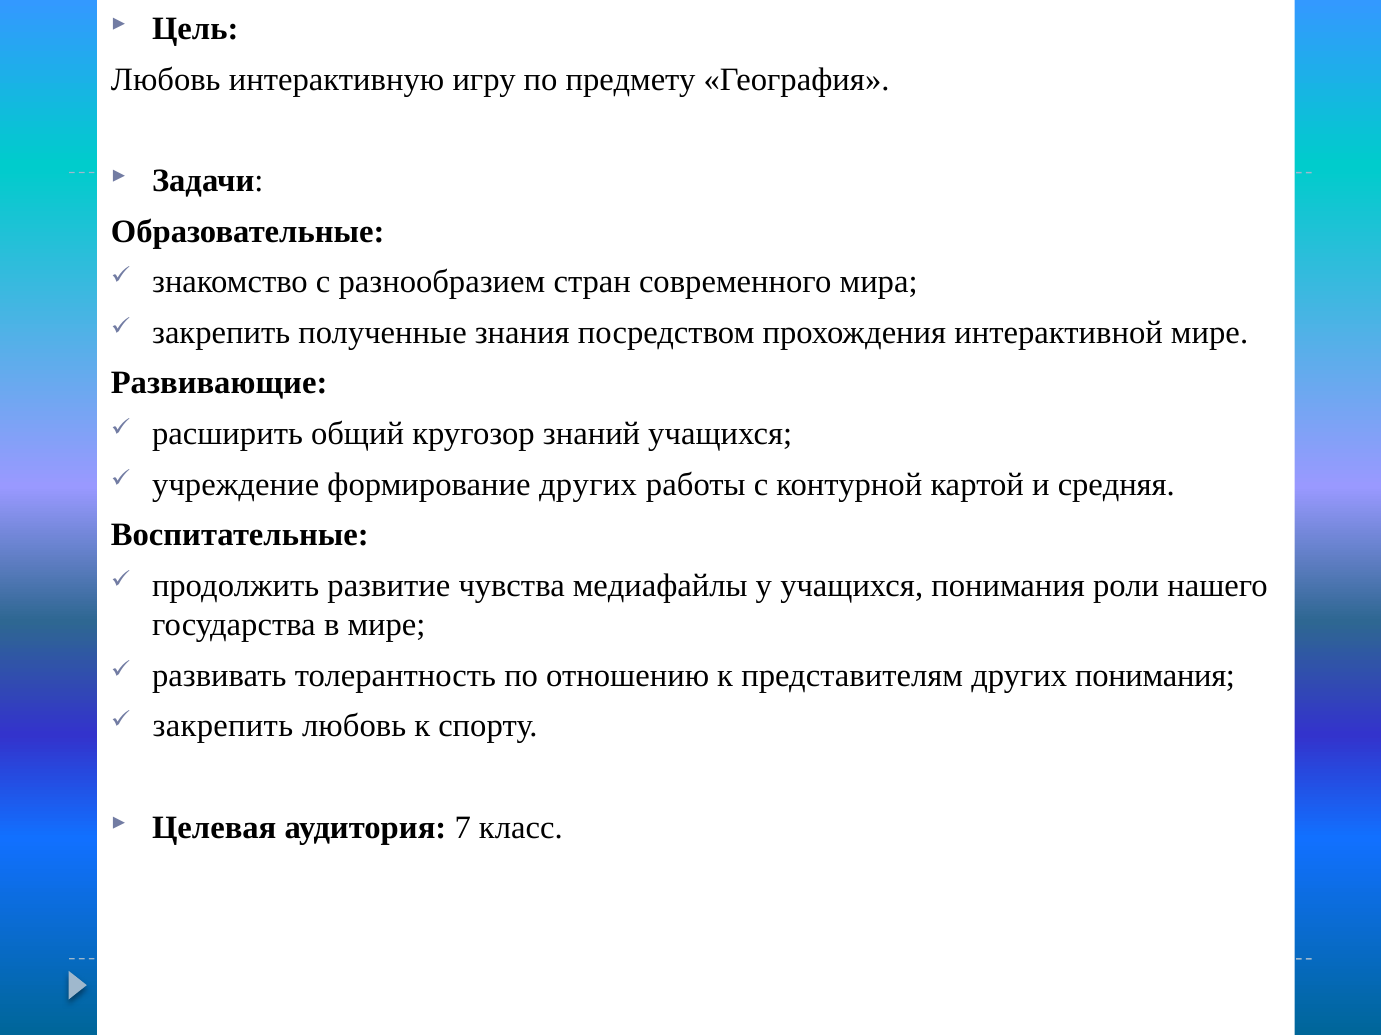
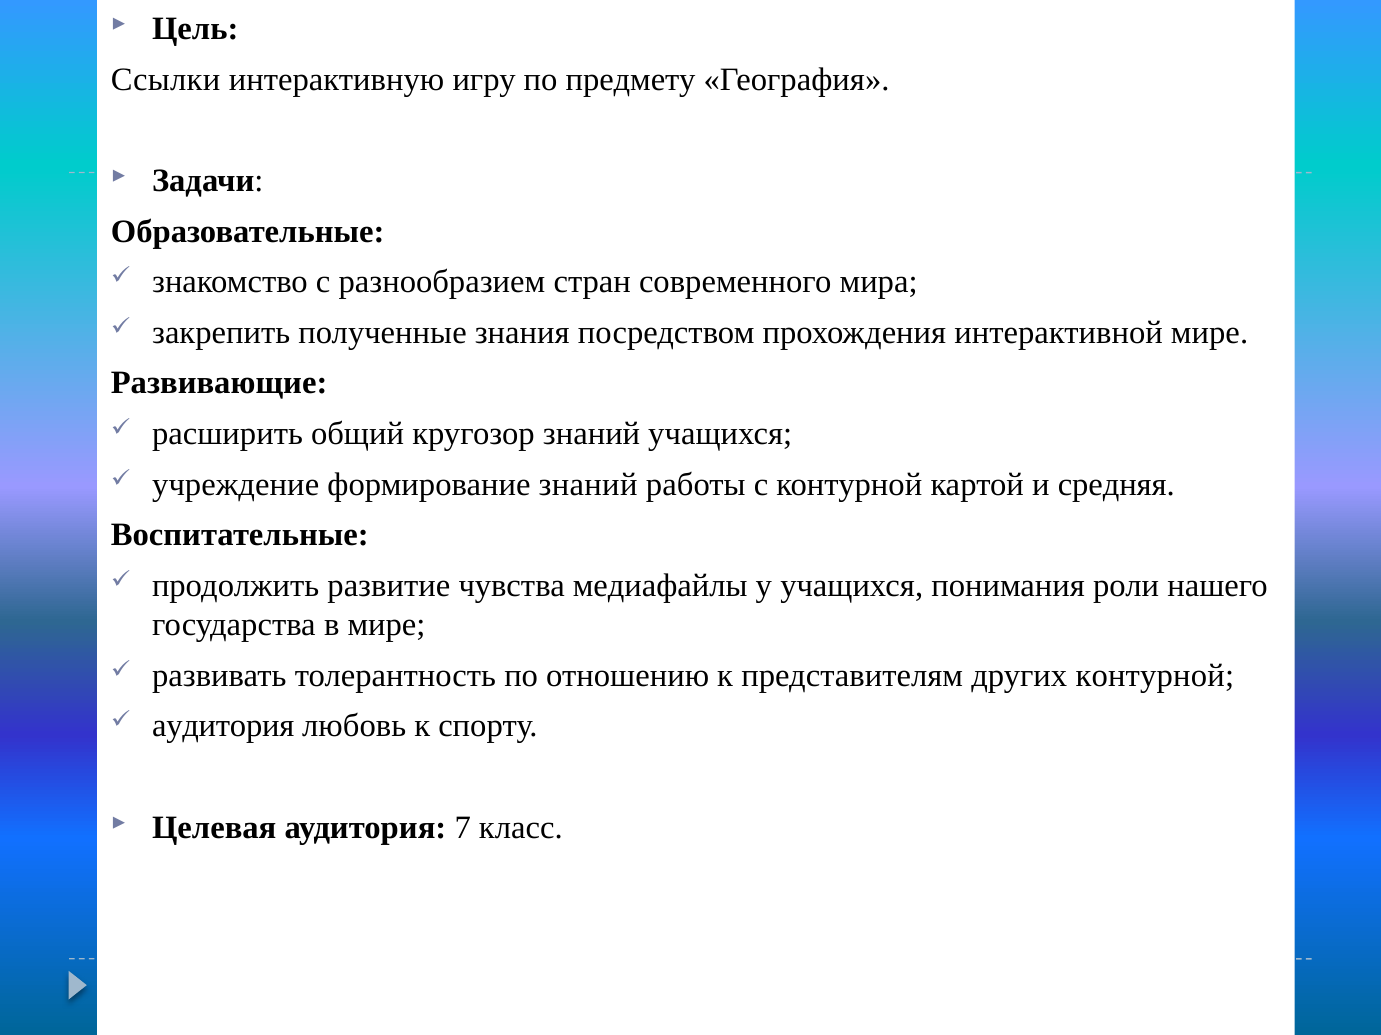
Любовь: Любовь -> Ссылки (166, 79)
формирование других: других -> знаний (588, 485)
других понимания: понимания -> контурной (1155, 676)
закрепить: закрепить -> аудитория (223, 727)
